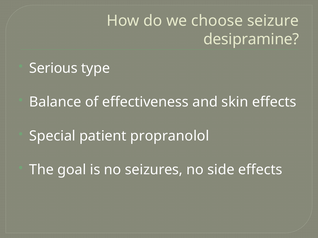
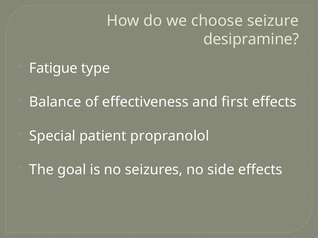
Serious: Serious -> Fatigue (53, 68)
skin: skin -> first (235, 102)
